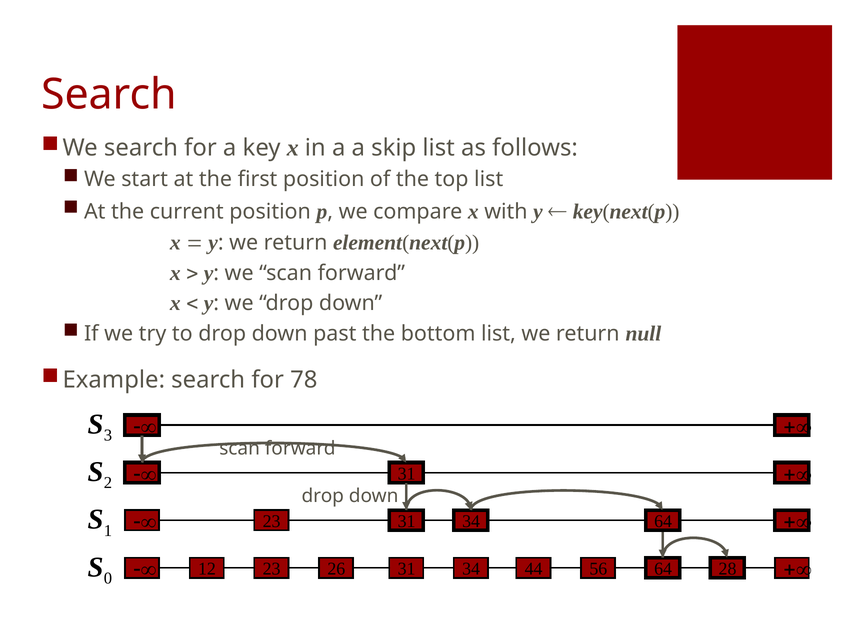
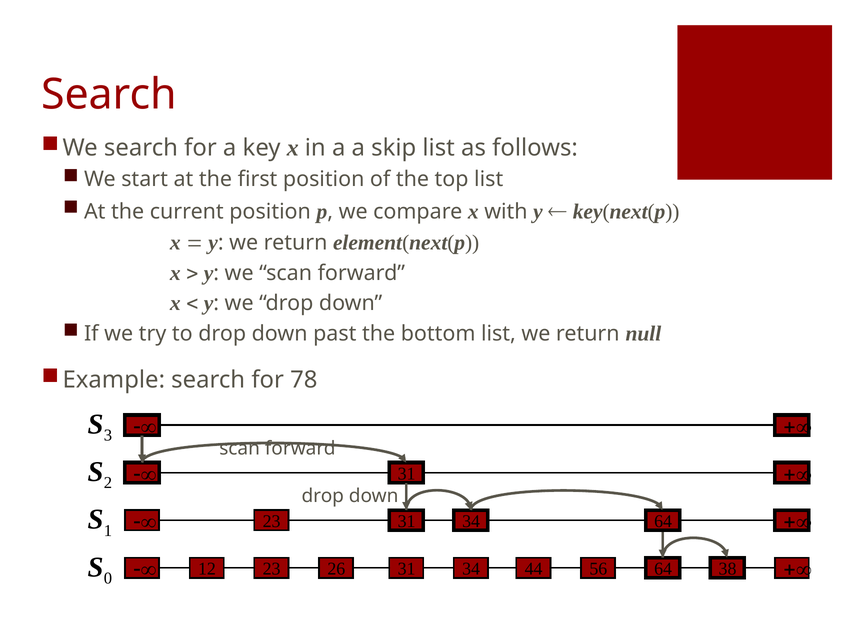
28: 28 -> 38 (728, 569)
